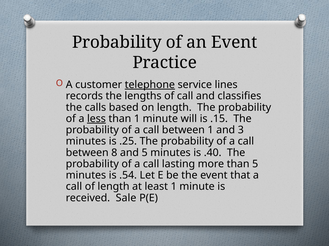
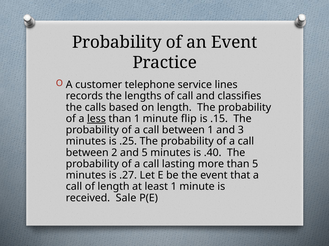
telephone underline: present -> none (150, 85)
will: will -> flip (189, 119)
8: 8 -> 2 (114, 153)
.54: .54 -> .27 (128, 176)
